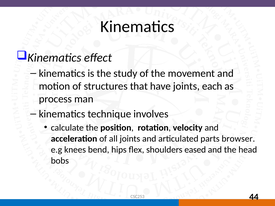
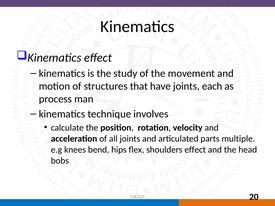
browser: browser -> multiple (238, 139)
shoulders eased: eased -> effect (195, 150)
44: 44 -> 20 (254, 197)
